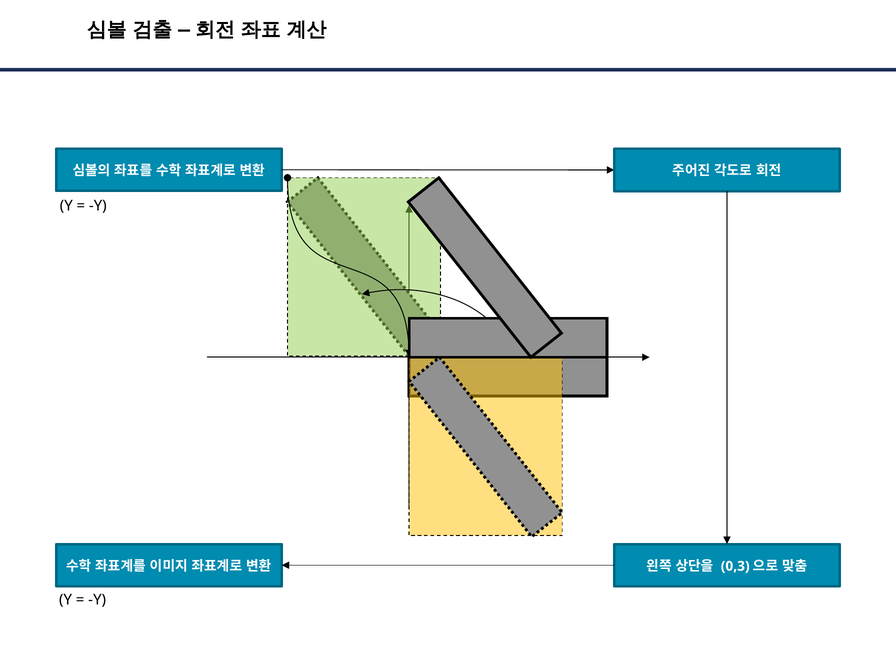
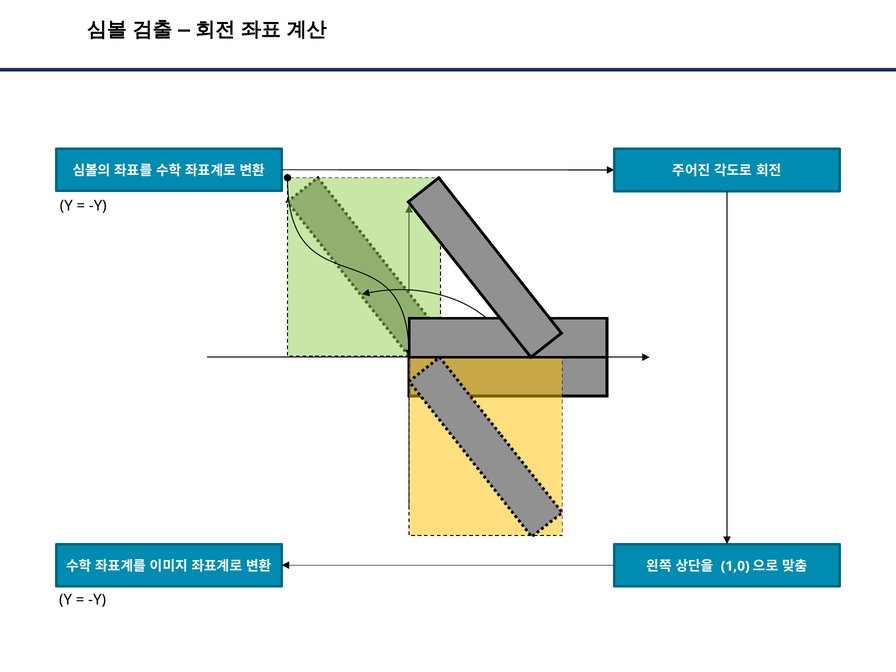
0,3: 0,3 -> 1,0 (735, 566)
